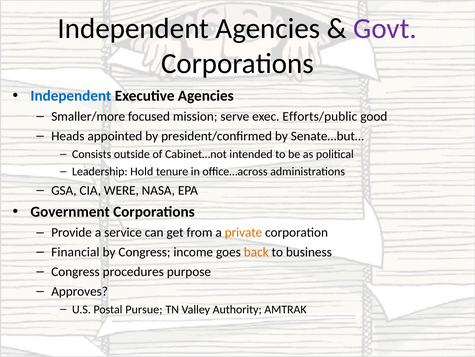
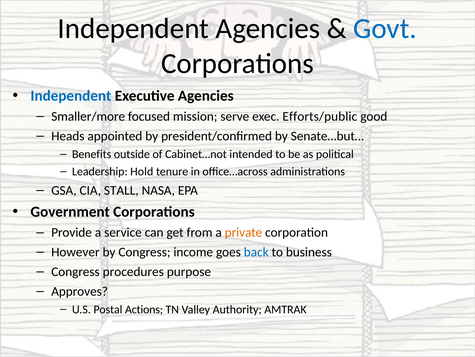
Govt colour: purple -> blue (385, 29)
Consists: Consists -> Benefits (92, 154)
WERE: WERE -> STALL (121, 190)
Financial: Financial -> However (75, 252)
back colour: orange -> blue (256, 252)
Pursue: Pursue -> Actions (144, 309)
